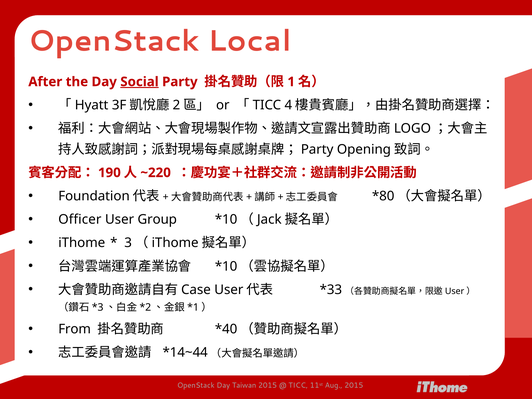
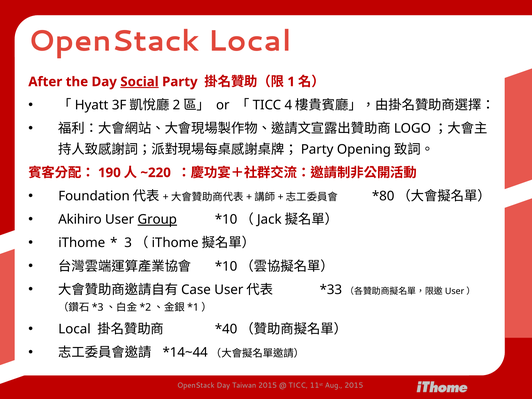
Officer: Officer -> Akihiro (80, 219)
Group underline: none -> present (157, 219)
From: From -> Local (75, 329)
